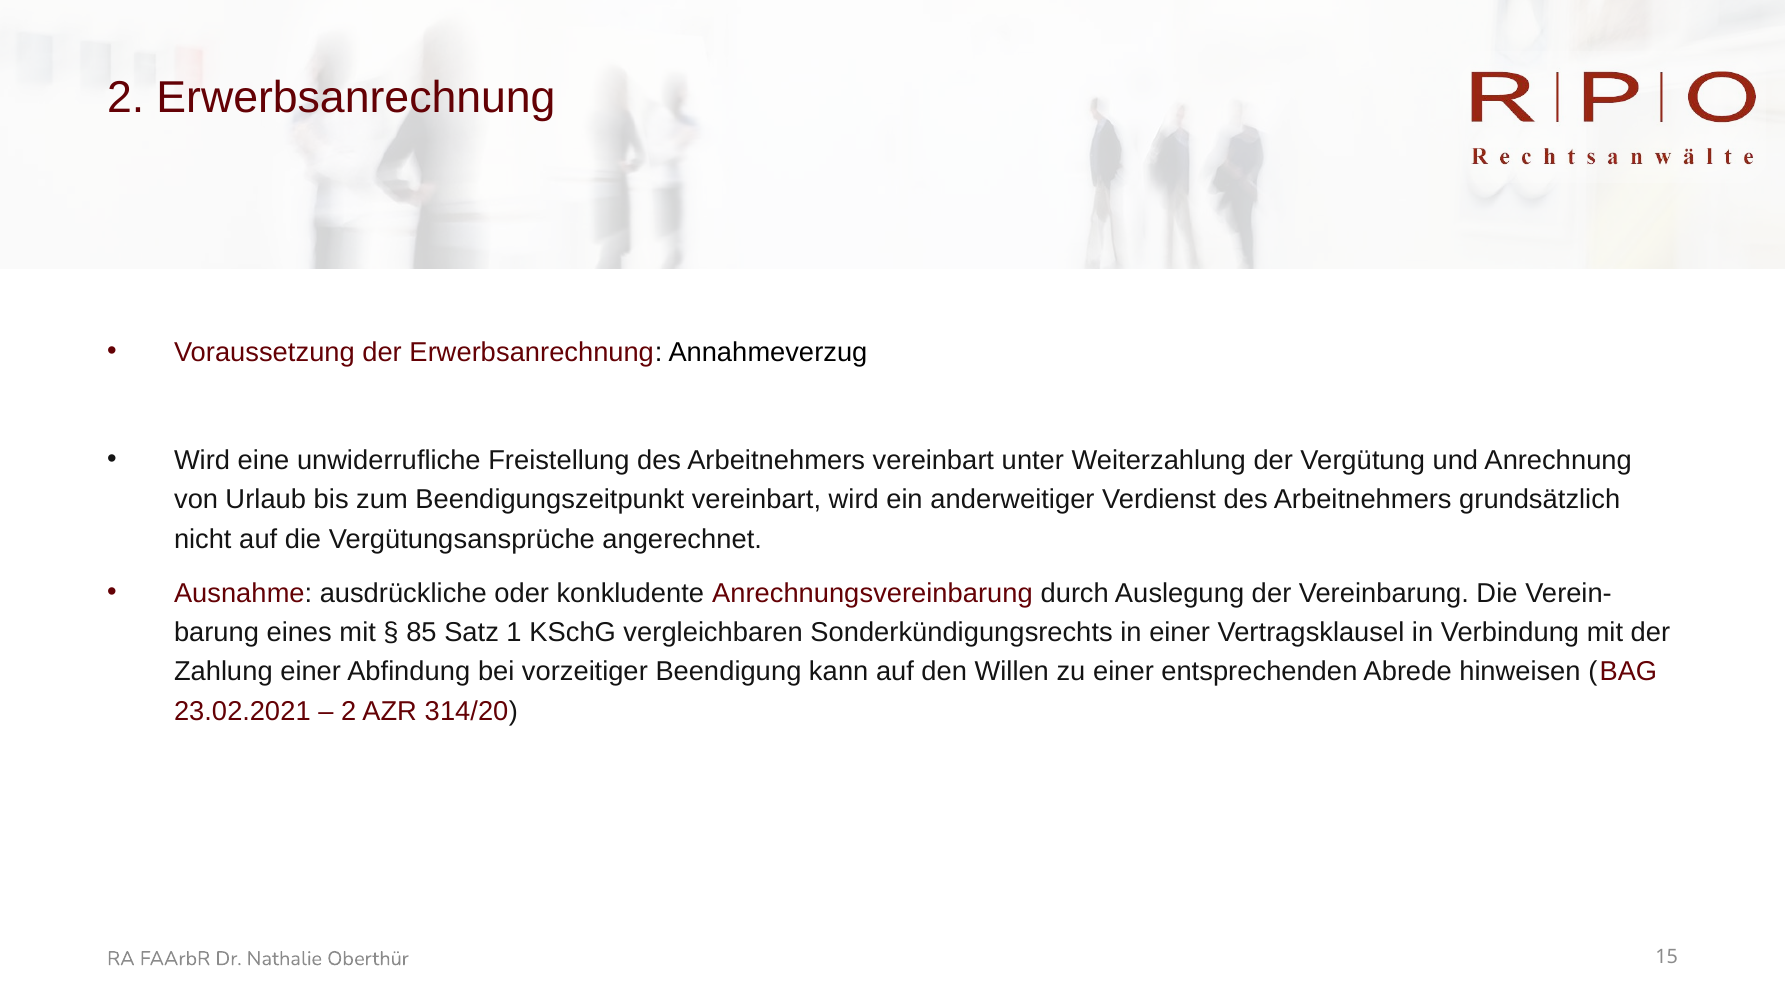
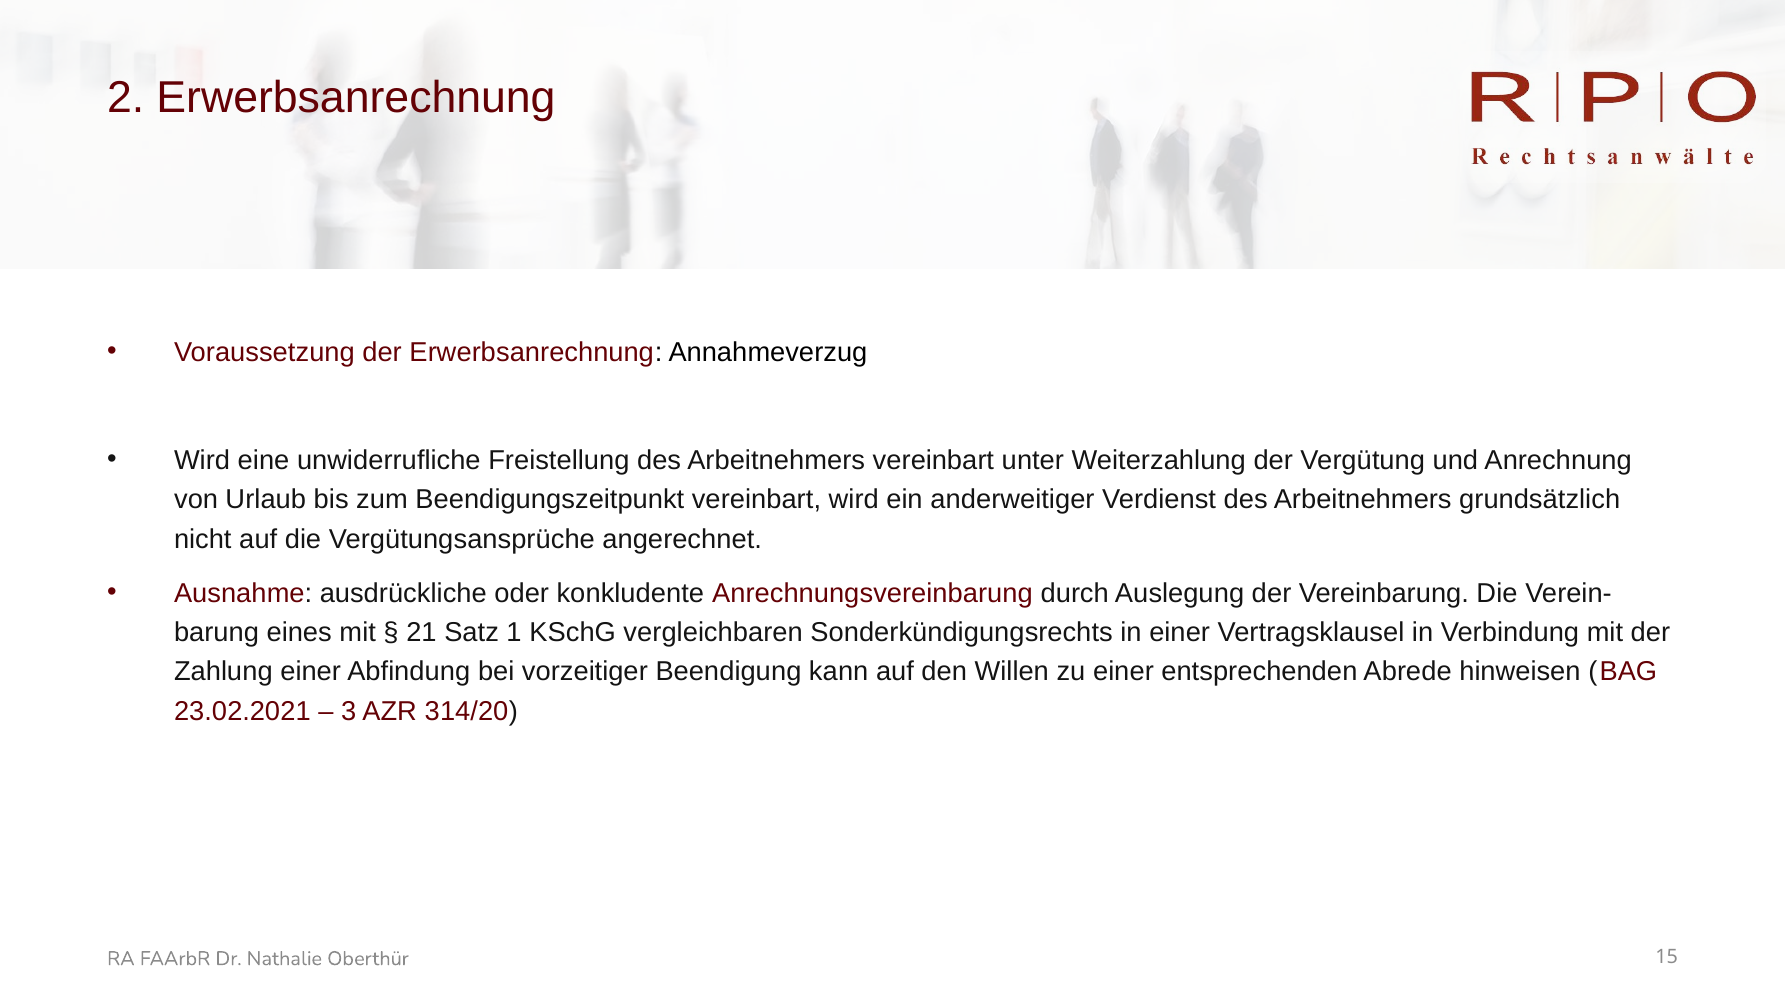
85: 85 -> 21 (421, 633)
2: 2 -> 3 (349, 711)
